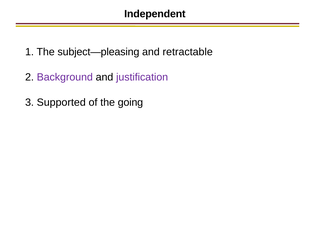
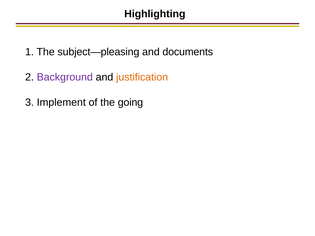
Independent: Independent -> Highlighting (155, 14)
retractable: retractable -> documents (188, 52)
justification colour: purple -> orange (142, 77)
Supported: Supported -> Implement (61, 102)
